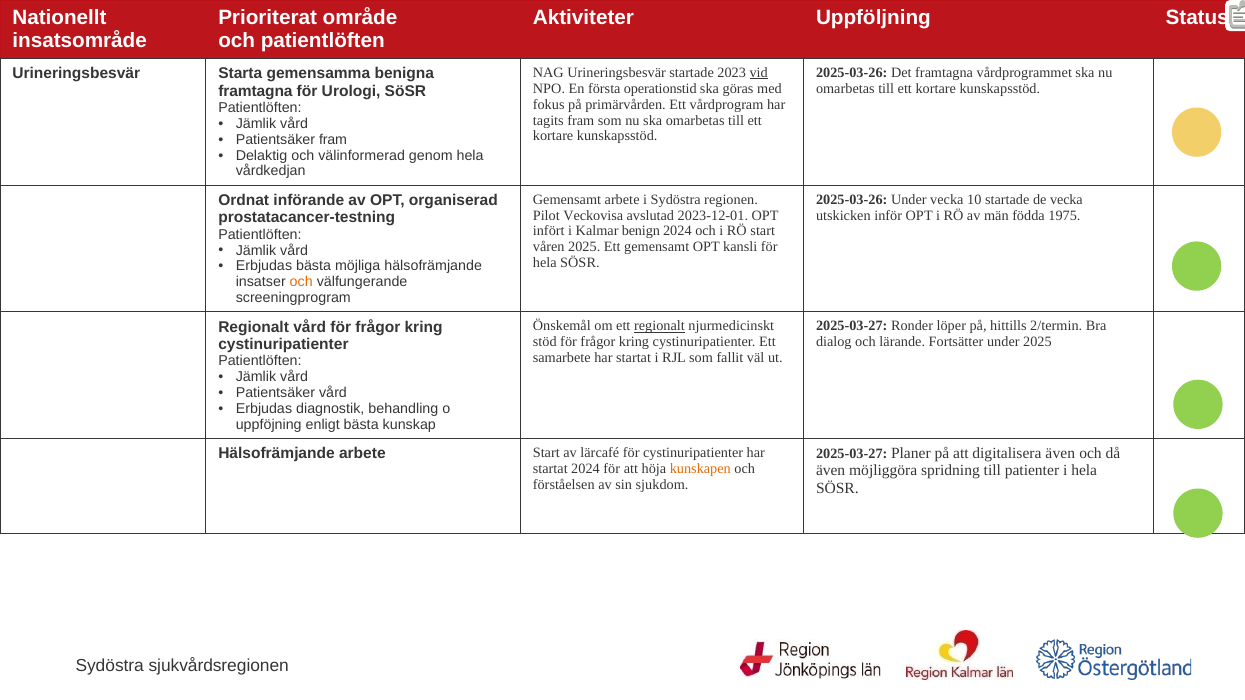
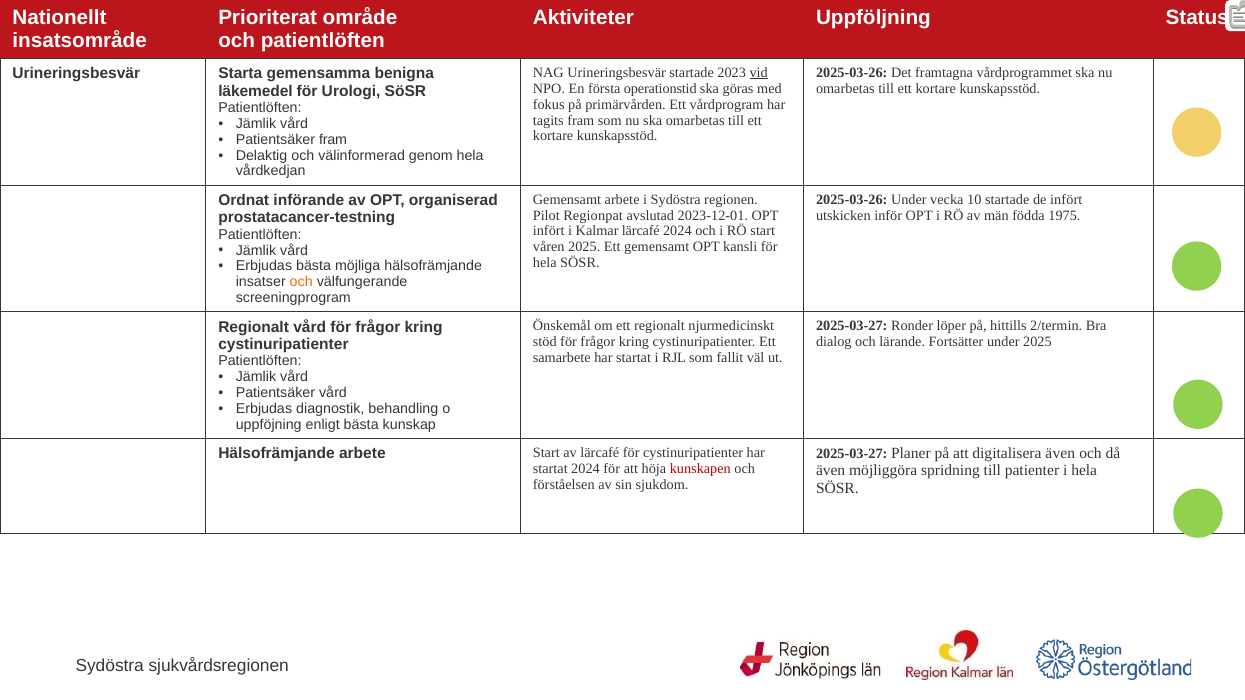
framtagna: framtagna -> läkemedel (255, 91)
de vecka: vecka -> infört (1066, 200)
Veckovisa: Veckovisa -> Regionpat (593, 215)
Kalmar benign: benign -> lärcafé (641, 231)
regionalt underline: present -> none (659, 326)
kunskapen colour: orange -> red (700, 469)
